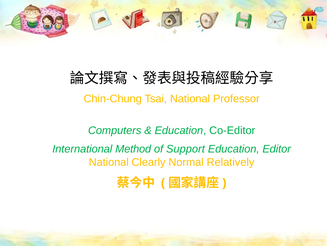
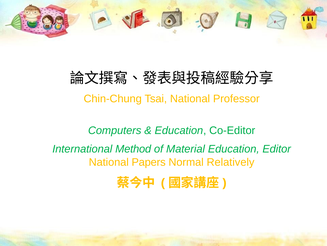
Support: Support -> Material (186, 149)
Clearly: Clearly -> Papers (149, 162)
